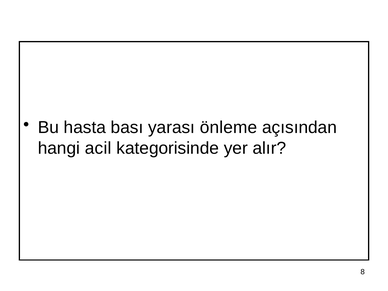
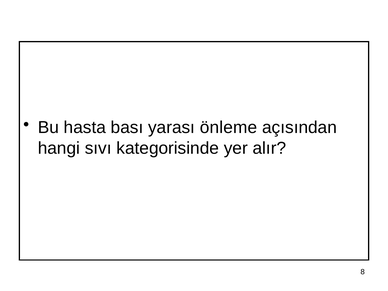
acil: acil -> sıvı (98, 148)
